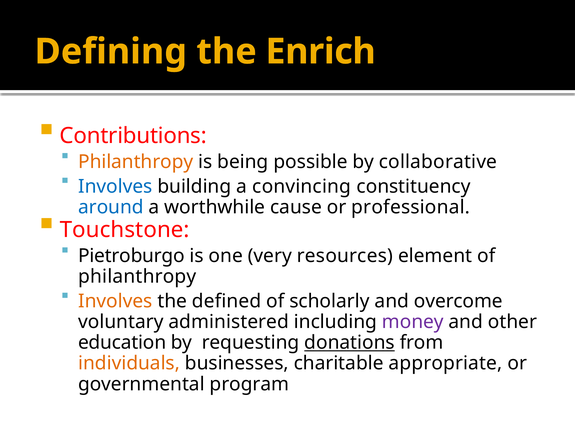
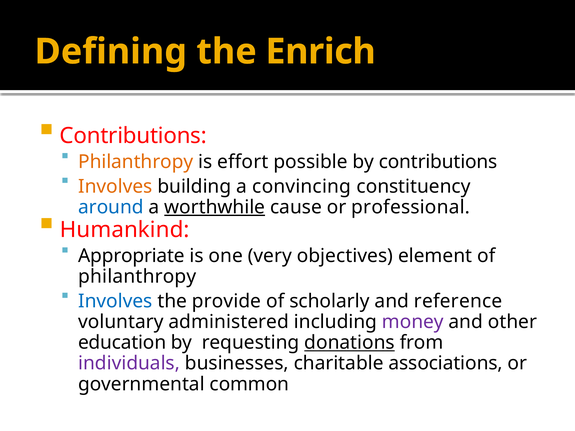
being: being -> effort (243, 162)
by collaborative: collaborative -> contributions (438, 162)
Involves colour: blue -> orange (115, 187)
worthwhile underline: none -> present (215, 207)
Touchstone: Touchstone -> Humankind (125, 230)
Pietroburgo: Pietroburgo -> Appropriate (131, 256)
resources: resources -> objectives (345, 256)
Involves colour: orange -> blue (115, 301)
defined: defined -> provide (227, 301)
overcome: overcome -> reference (458, 301)
individuals colour: orange -> purple (129, 364)
appropriate: appropriate -> associations (446, 364)
program: program -> common (249, 384)
